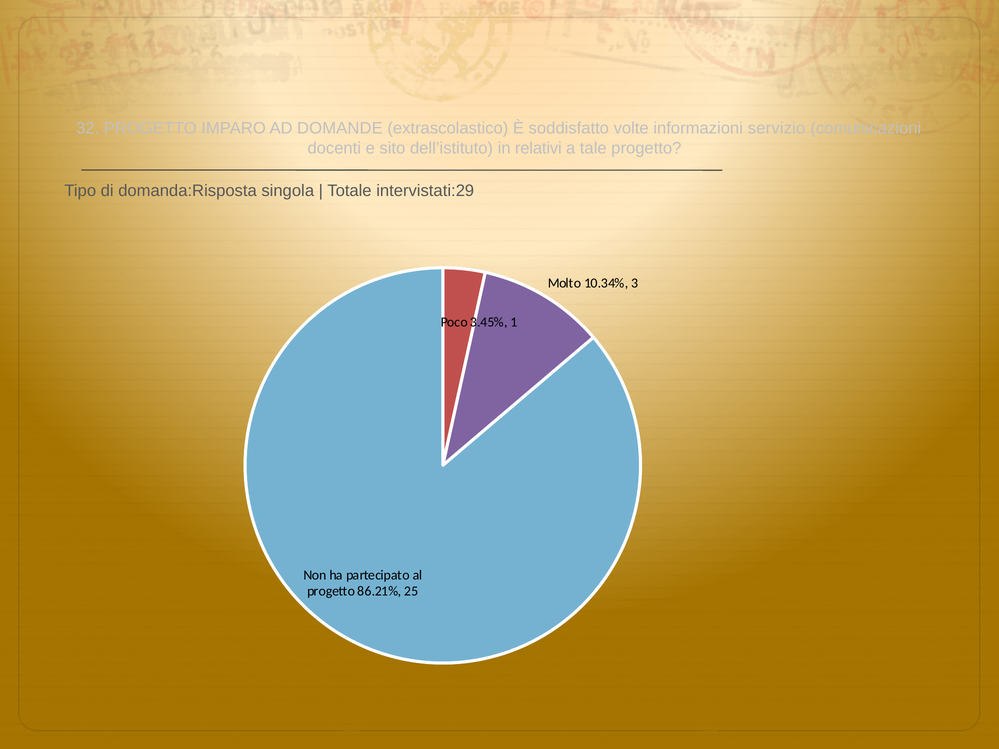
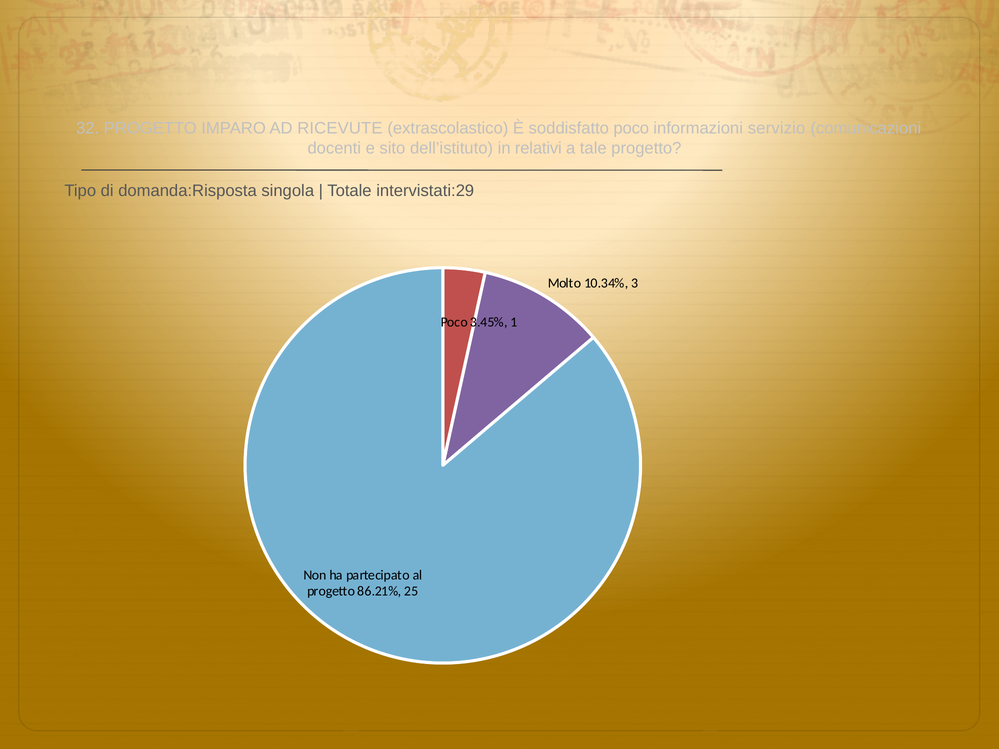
DOMANDE: DOMANDE -> RICEVUTE (340, 129)
soddisfatto volte: volte -> poco (631, 129)
